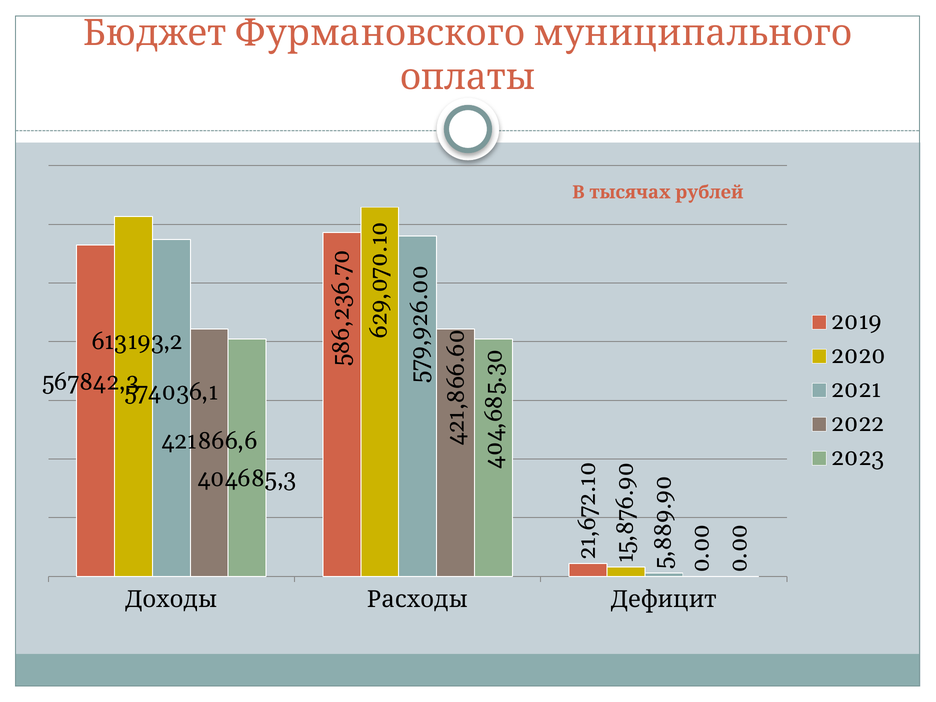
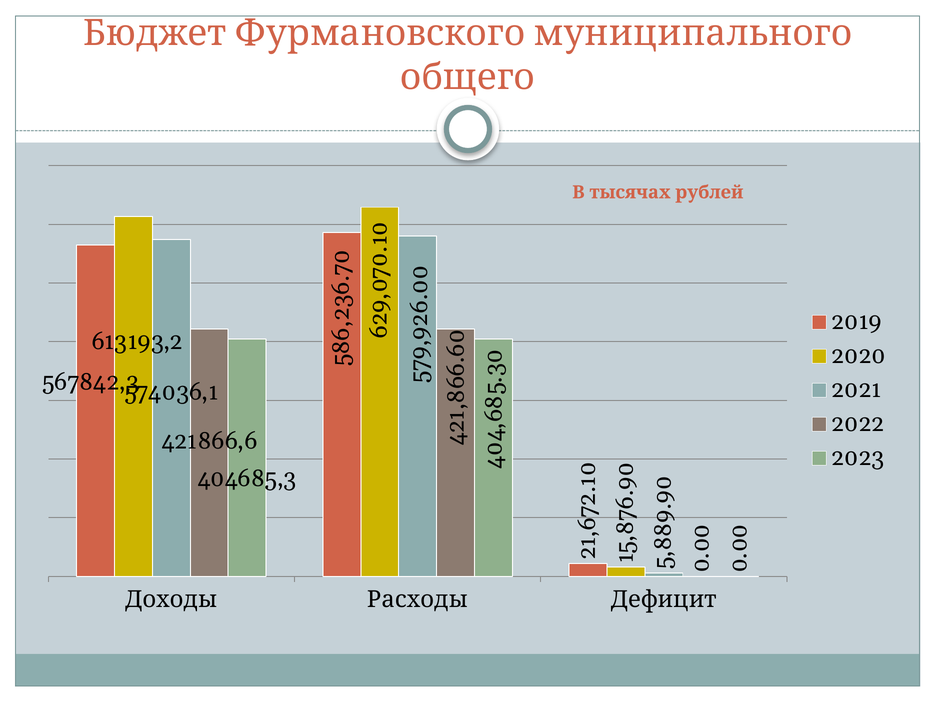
оплаты: оплаты -> общего (468, 77)
